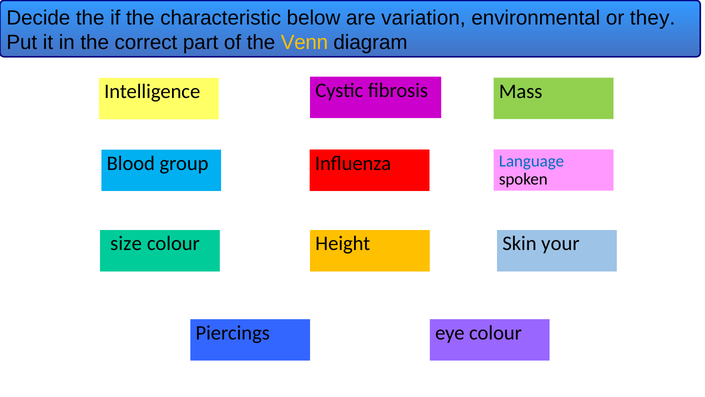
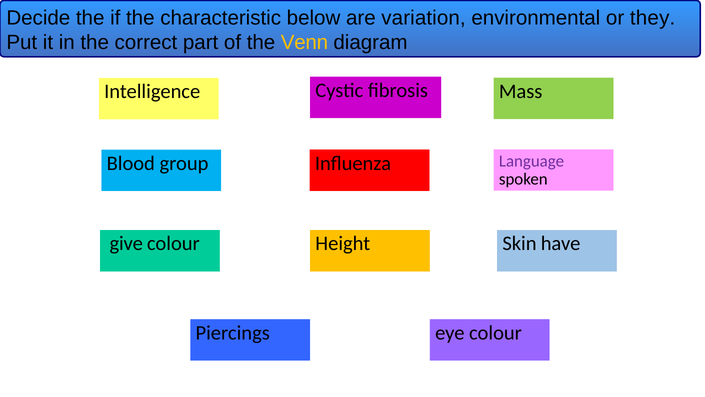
Language colour: blue -> purple (532, 161)
size: size -> give (126, 243)
your: your -> have (561, 243)
